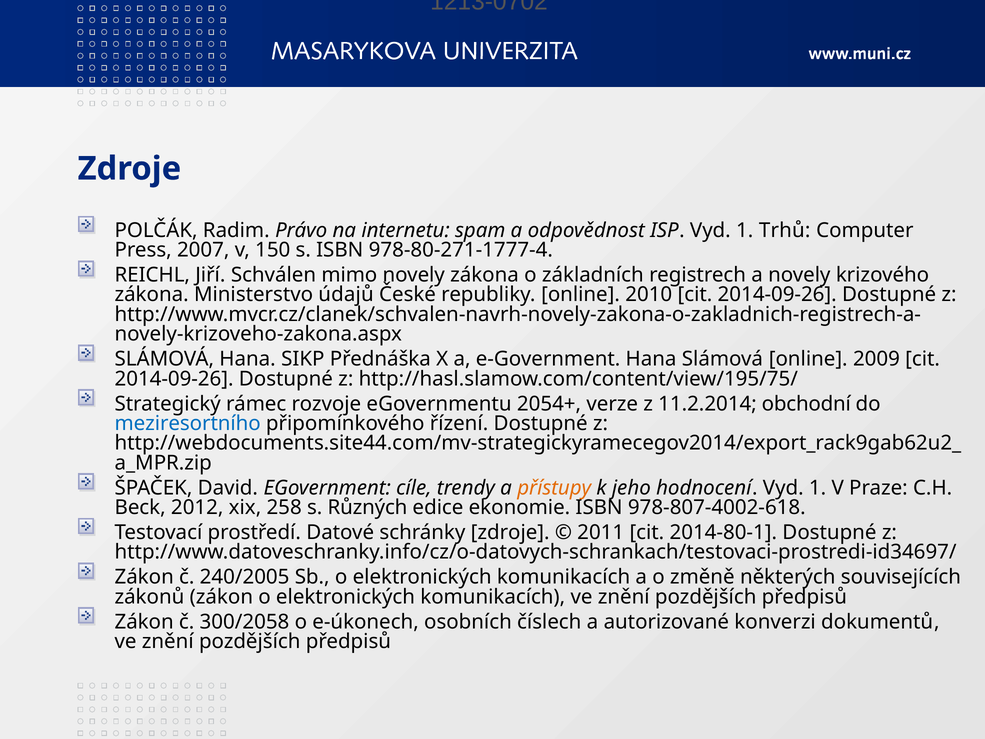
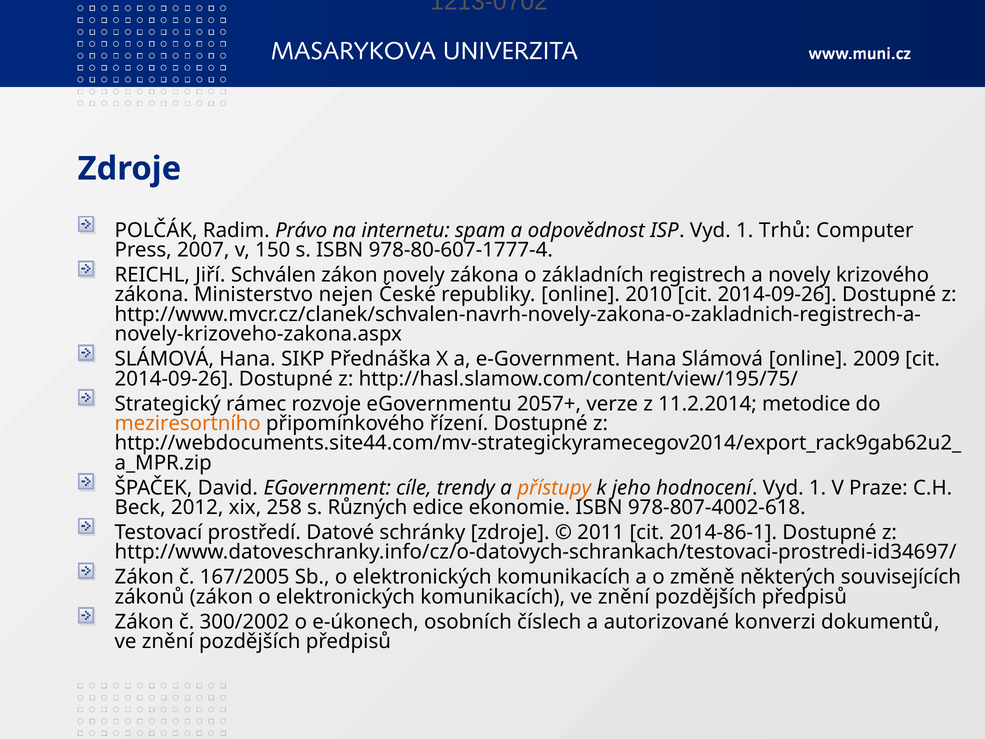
978-80-271-1777-4: 978-80-271-1777-4 -> 978-80-607-1777-4 (461, 250)
Schválen mimo: mimo -> zákon (349, 275)
údajů: údajů -> nejen (346, 295)
2054+: 2054+ -> 2057+ (549, 404)
obchodní: obchodní -> metodice (806, 404)
meziresortního colour: blue -> orange (188, 423)
2014-80-1: 2014-80-1 -> 2014-86-1 (723, 532)
240/2005: 240/2005 -> 167/2005 (245, 577)
300/2058: 300/2058 -> 300/2002 (244, 622)
